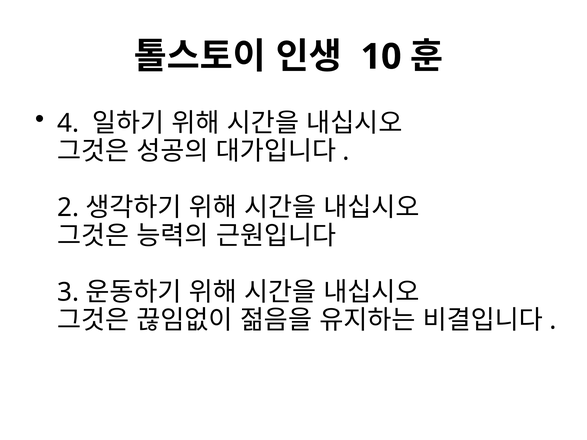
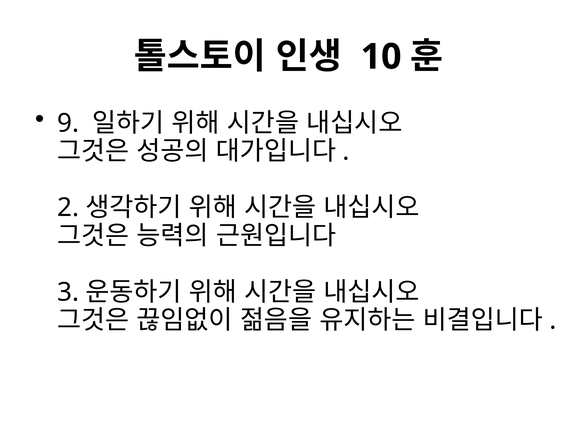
4: 4 -> 9 (68, 123)
